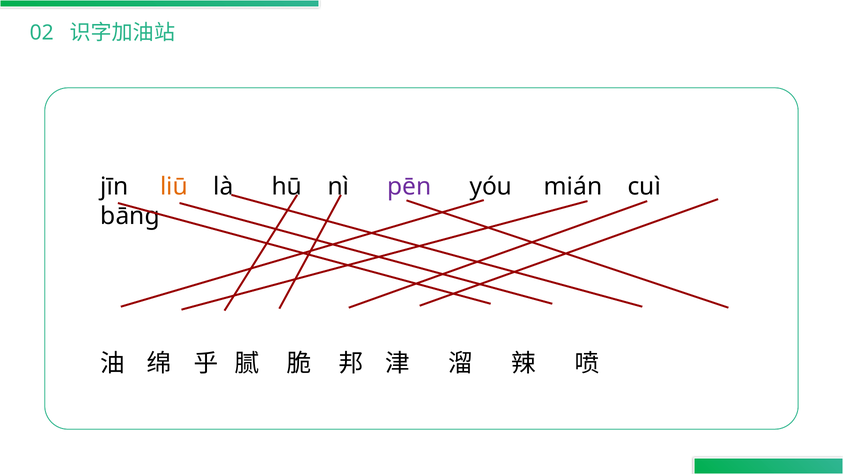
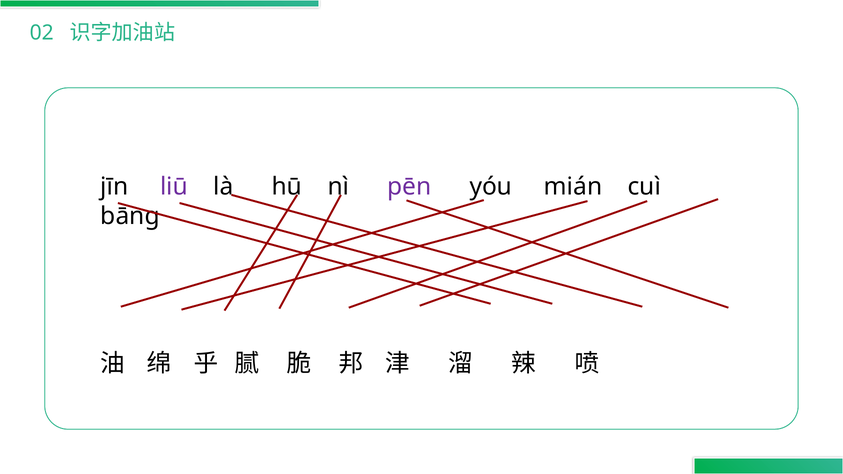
liū colour: orange -> purple (174, 187)
